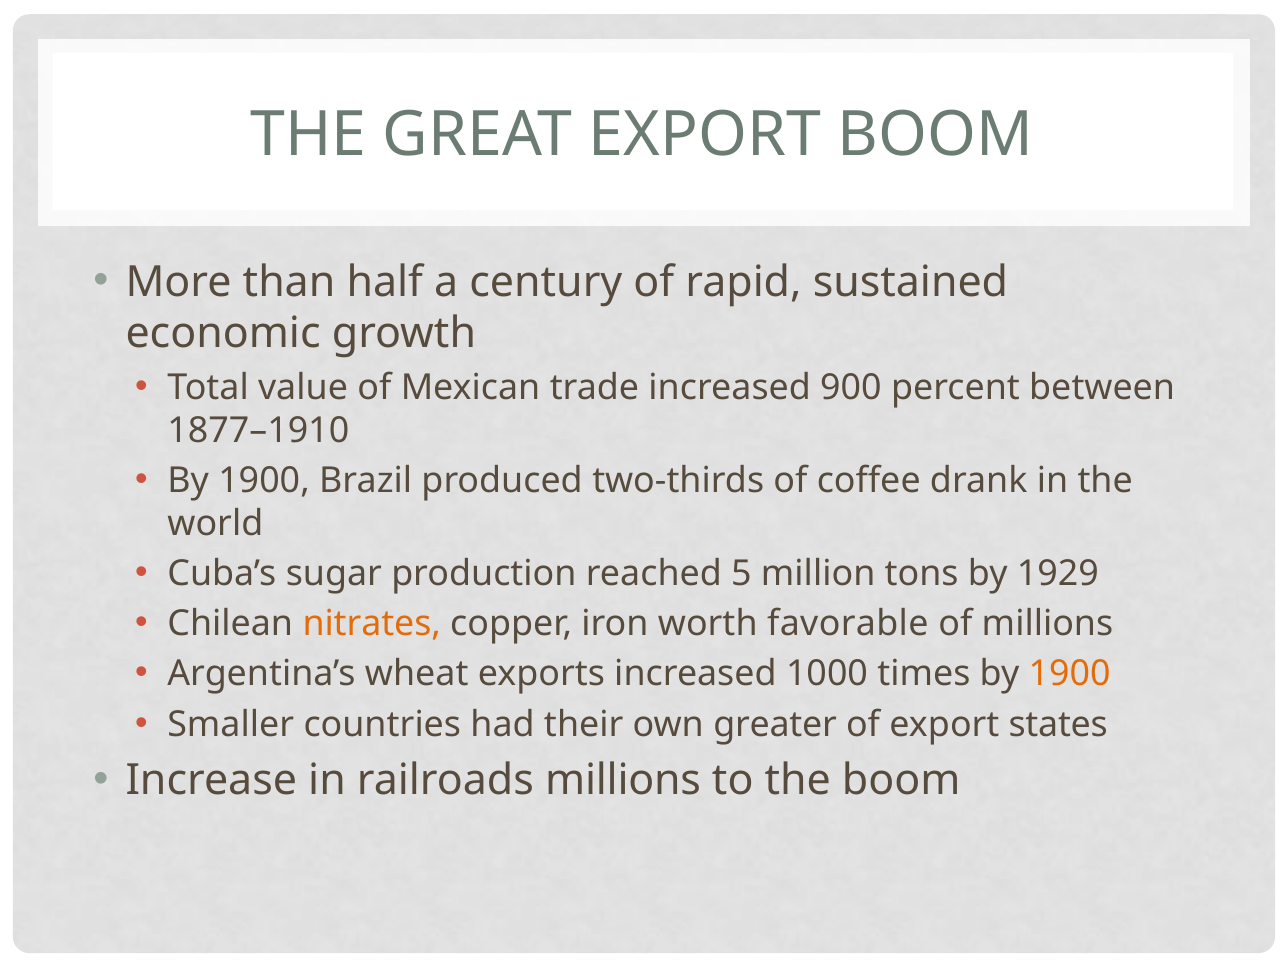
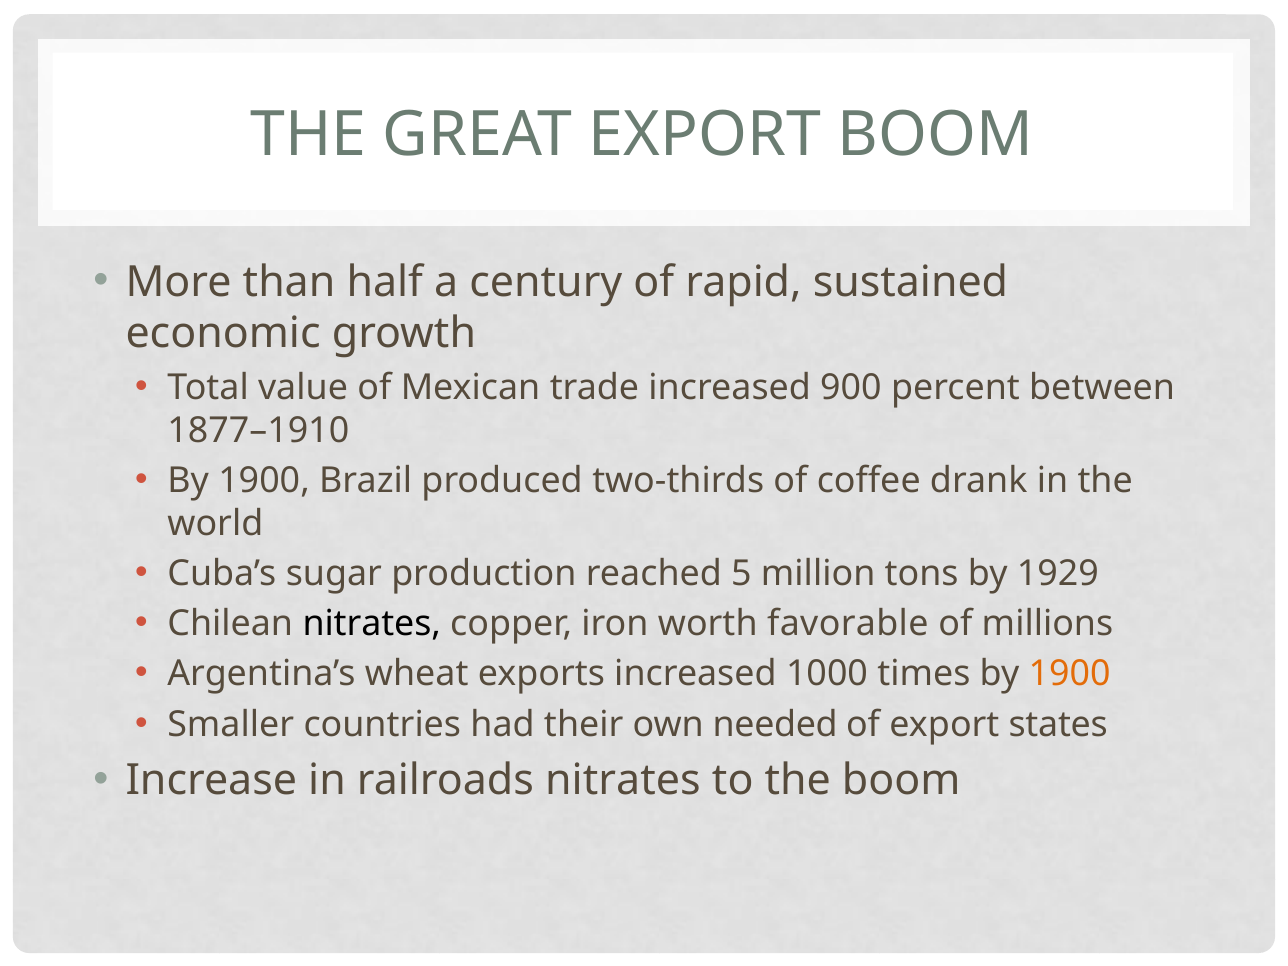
nitrates colour: orange -> black (372, 624)
greater: greater -> needed (775, 724)
railroads millions: millions -> nitrates (623, 781)
